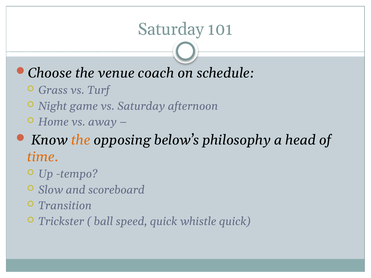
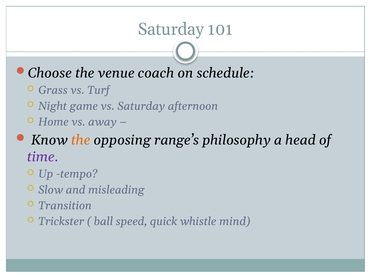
below’s: below’s -> range’s (177, 140)
time colour: orange -> purple (43, 157)
scoreboard: scoreboard -> misleading (116, 190)
whistle quick: quick -> mind (235, 222)
